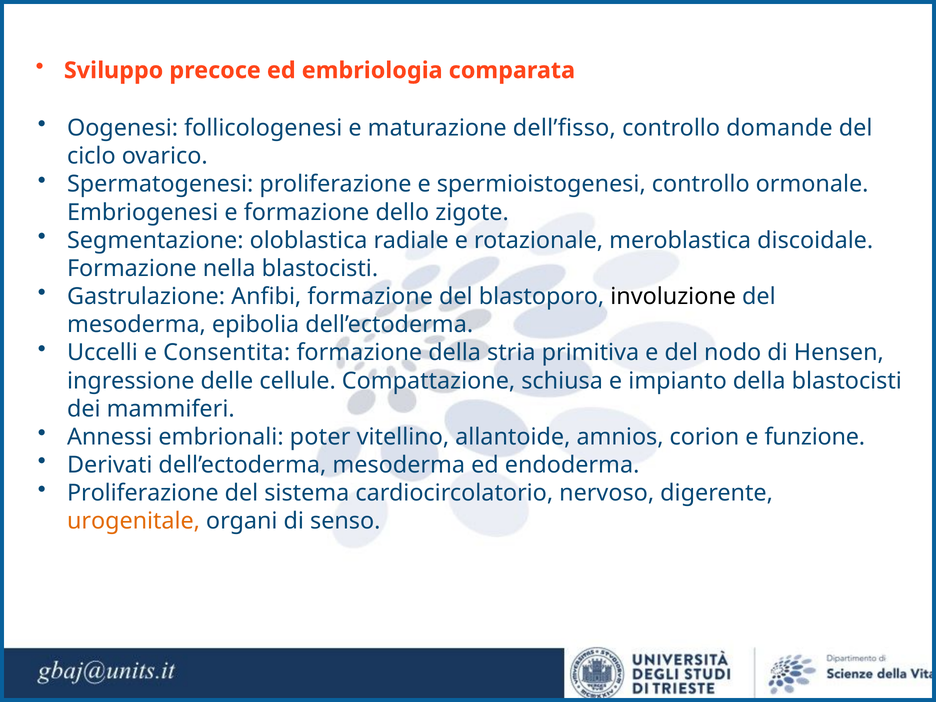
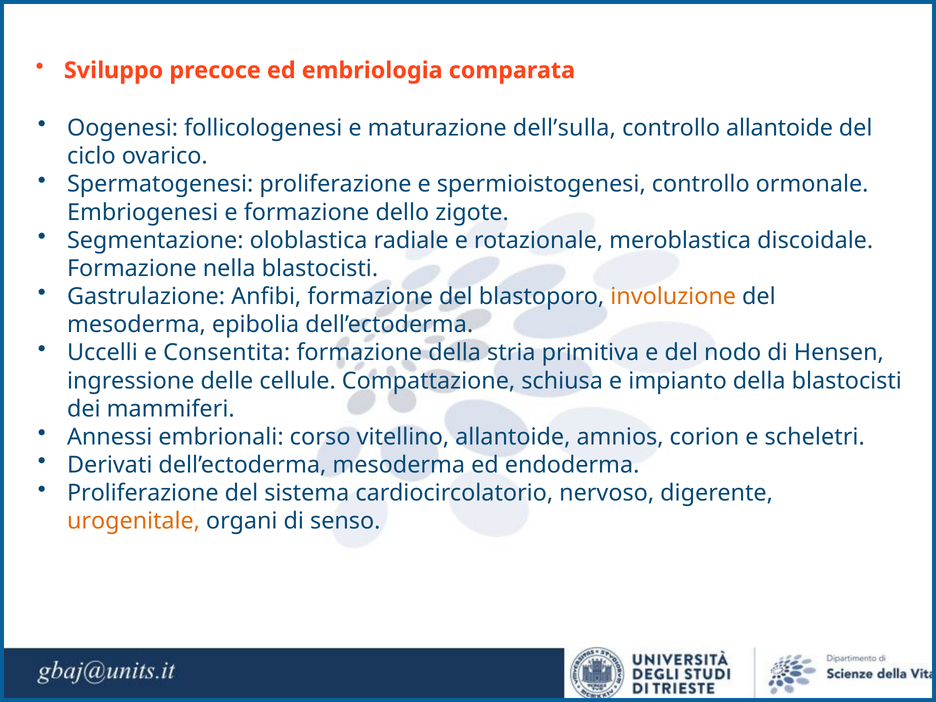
dell’fisso: dell’fisso -> dell’sulla (564, 128)
controllo domande: domande -> allantoide (780, 128)
involuzione colour: black -> orange (673, 297)
poter: poter -> corso (320, 437)
funzione: funzione -> scheletri (815, 437)
